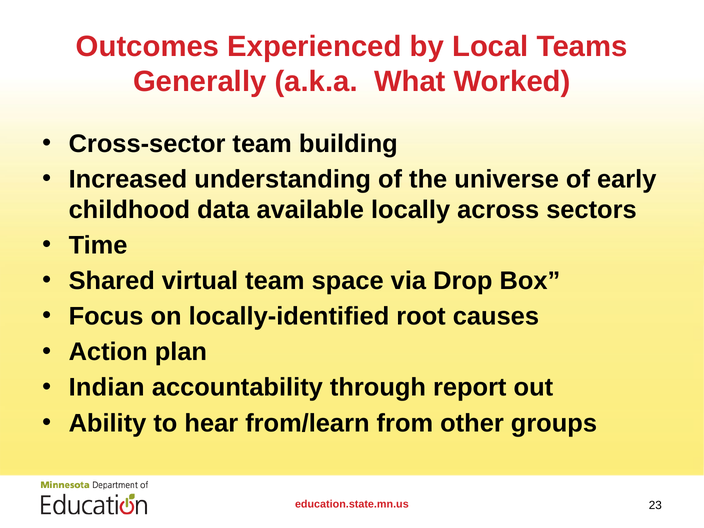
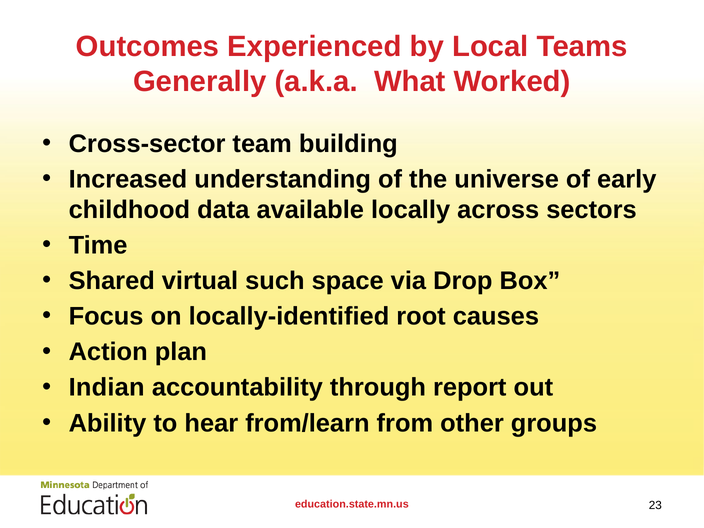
virtual team: team -> such (275, 281)
